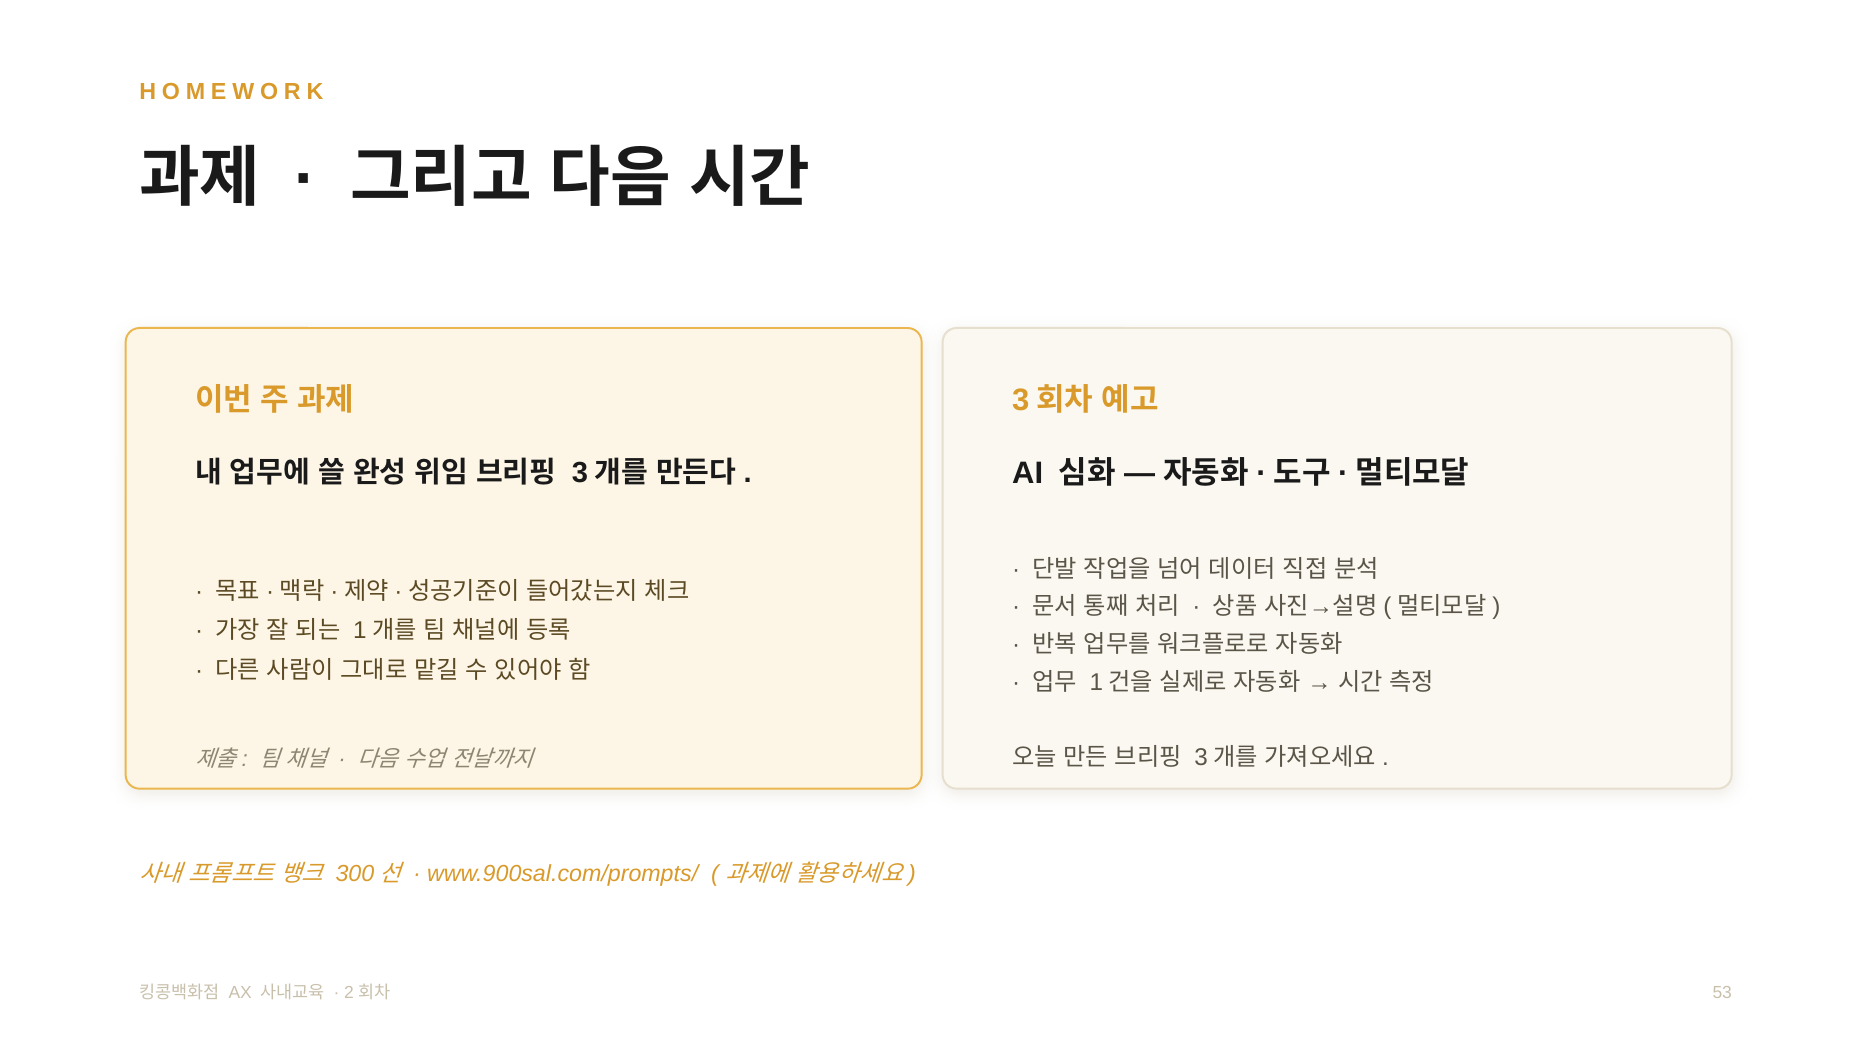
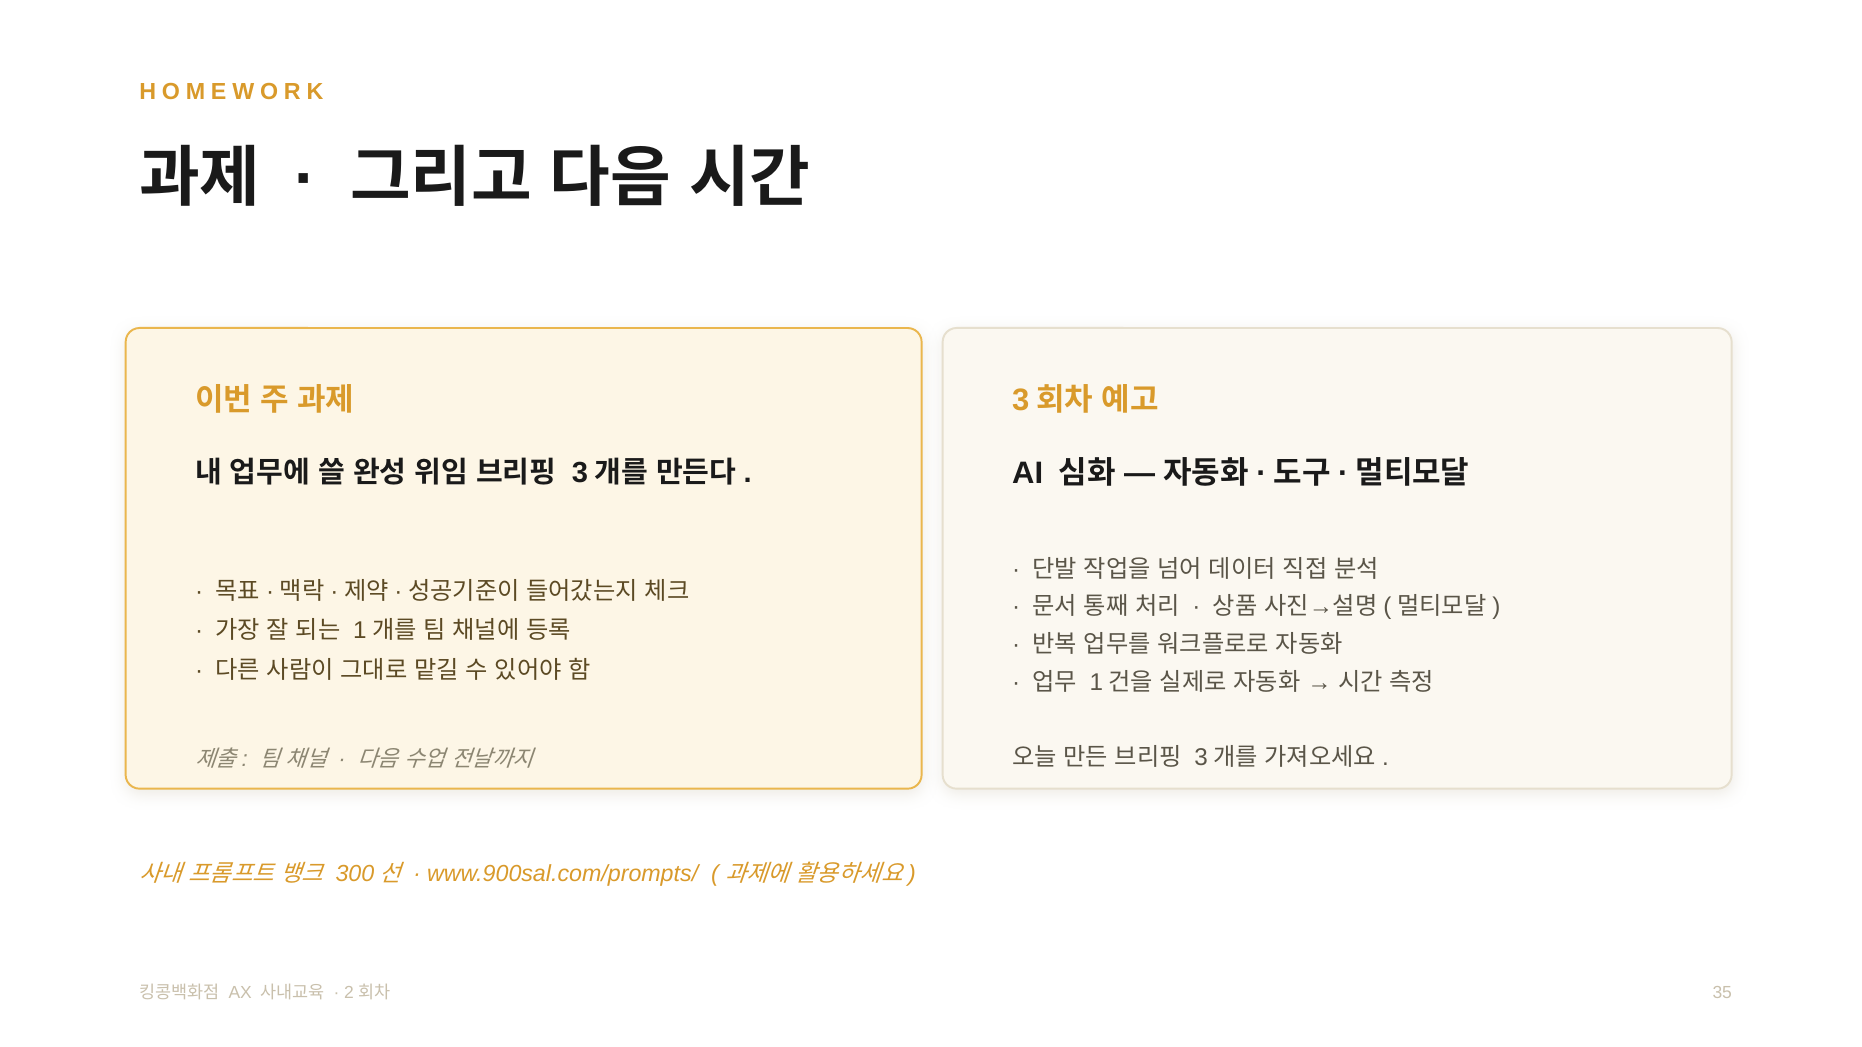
53: 53 -> 35 (1722, 993)
